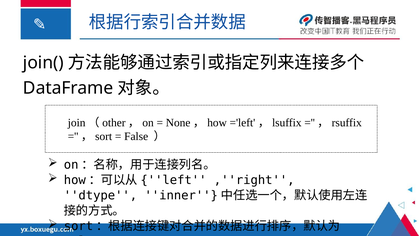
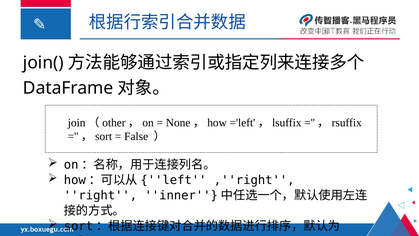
dtype: dtype -> right (100, 195)
